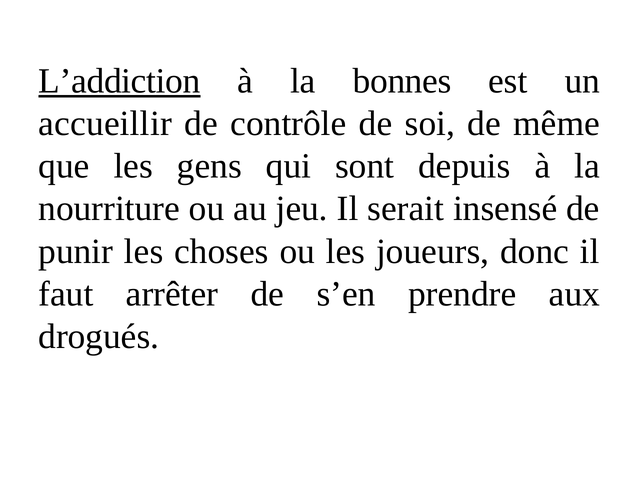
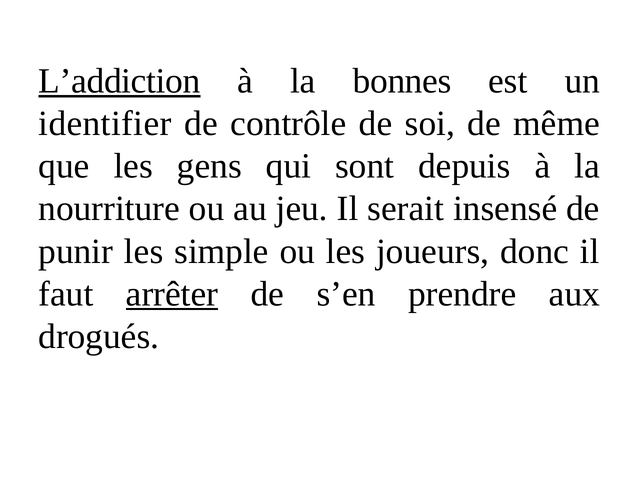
accueillir: accueillir -> identifier (105, 124)
choses: choses -> simple (221, 251)
arrêter underline: none -> present (172, 294)
